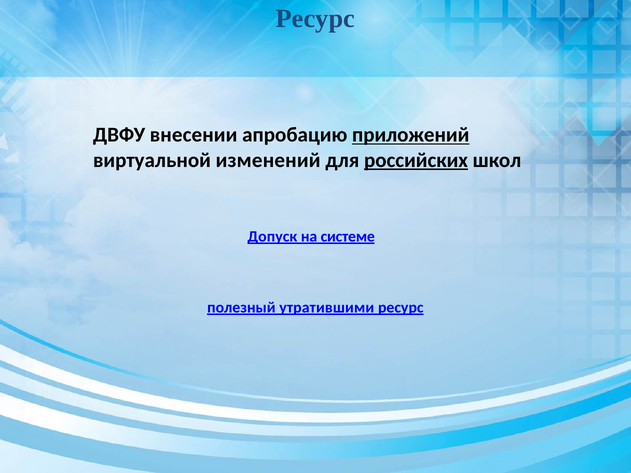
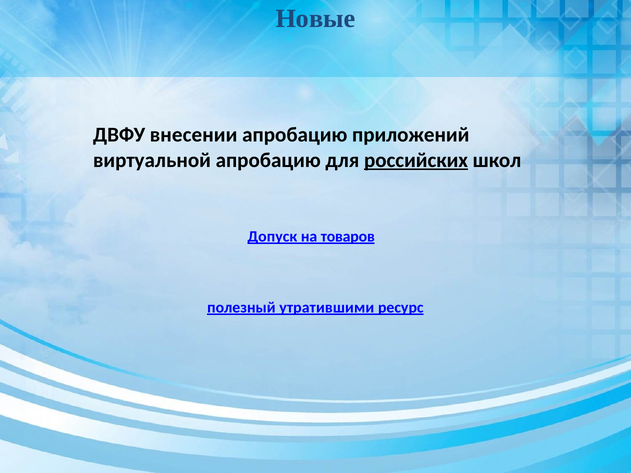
Ресурс: Ресурс -> Новые (315, 19)
приложений underline: present -> none (411, 135)
виртуальной изменений: изменений -> апробацию (268, 160)
системе: системе -> товаров (348, 237)
